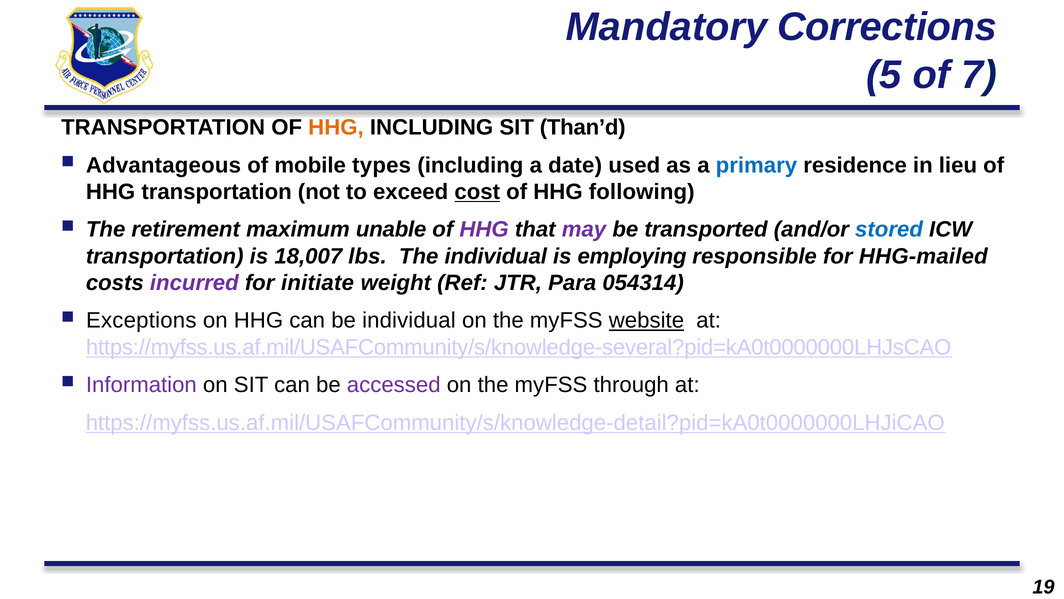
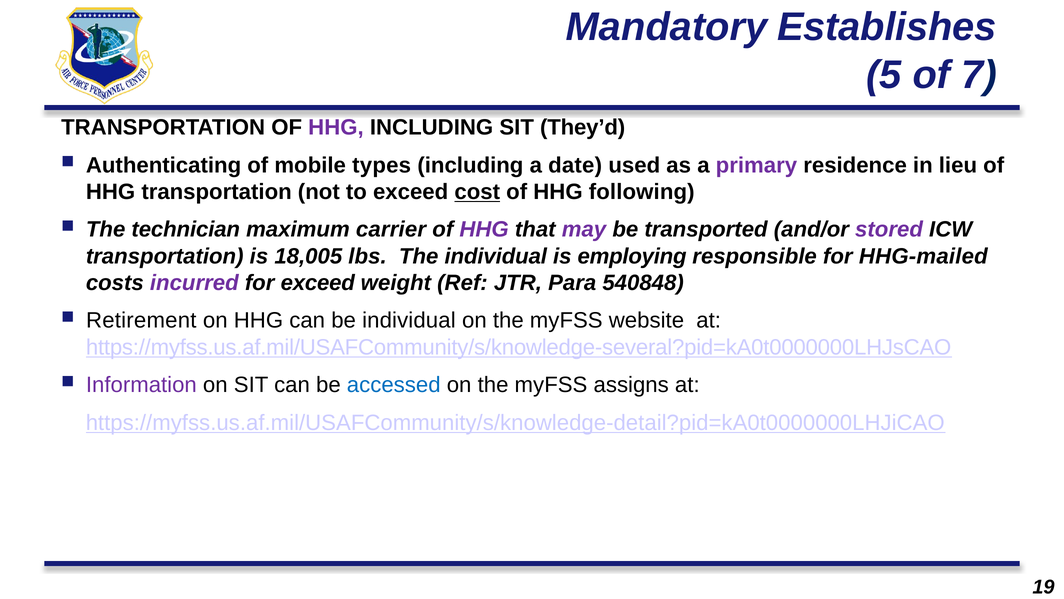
Corrections: Corrections -> Establishes (887, 27)
HHG colour: orange -> purple (336, 127)
Than’d: Than’d -> They’d (583, 127)
Advantageous: Advantageous -> Authenticating (164, 165)
primary colour: blue -> purple (756, 165)
retirement: retirement -> technician (186, 229)
unable: unable -> carrier (391, 229)
stored colour: blue -> purple (889, 229)
18,007: 18,007 -> 18,005 (308, 256)
for initiate: initiate -> exceed (318, 283)
054314: 054314 -> 540848 (643, 283)
Exceptions: Exceptions -> Retirement (141, 320)
website underline: present -> none (646, 320)
accessed colour: purple -> blue (394, 385)
through: through -> assigns (631, 385)
